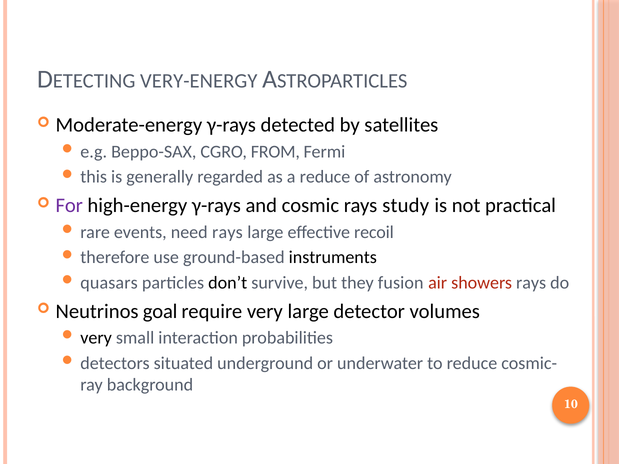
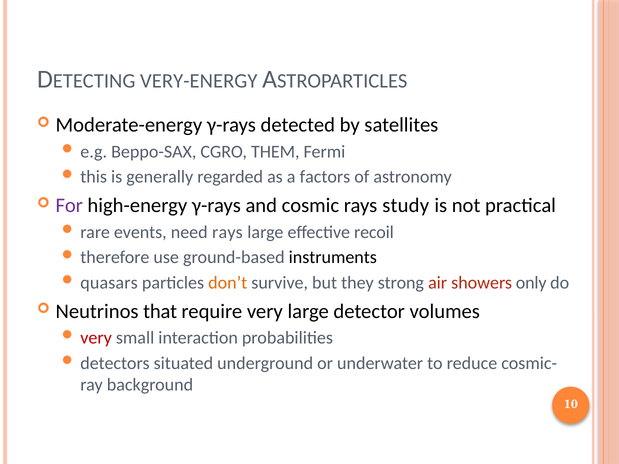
FROM: FROM -> THEM (275, 152)
a reduce: reduce -> factors (325, 177)
don’t colour: black -> orange (228, 283)
fusion: fusion -> strong (401, 283)
showers rays: rays -> only (531, 283)
goal: goal -> that (160, 311)
very colour: black -> red (96, 338)
